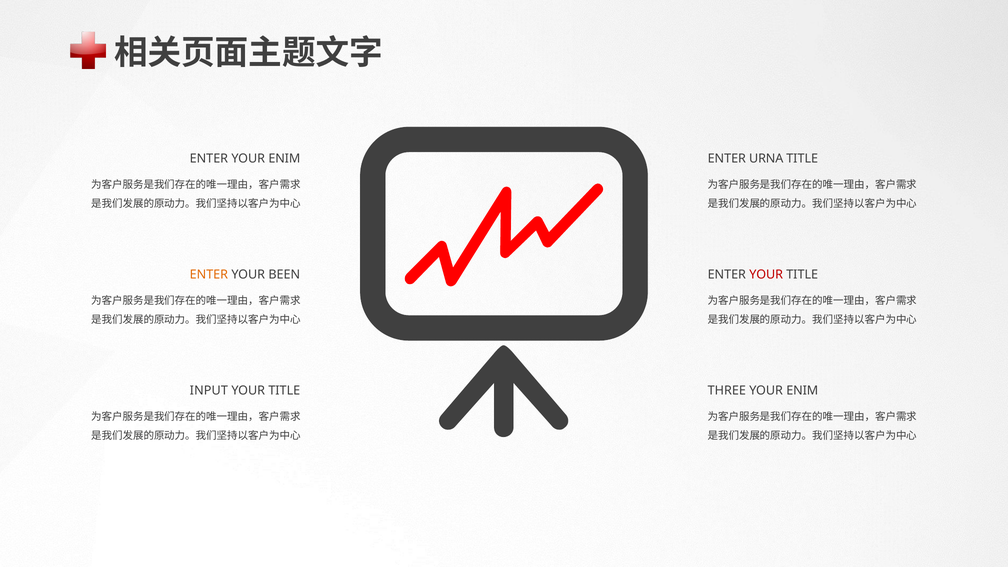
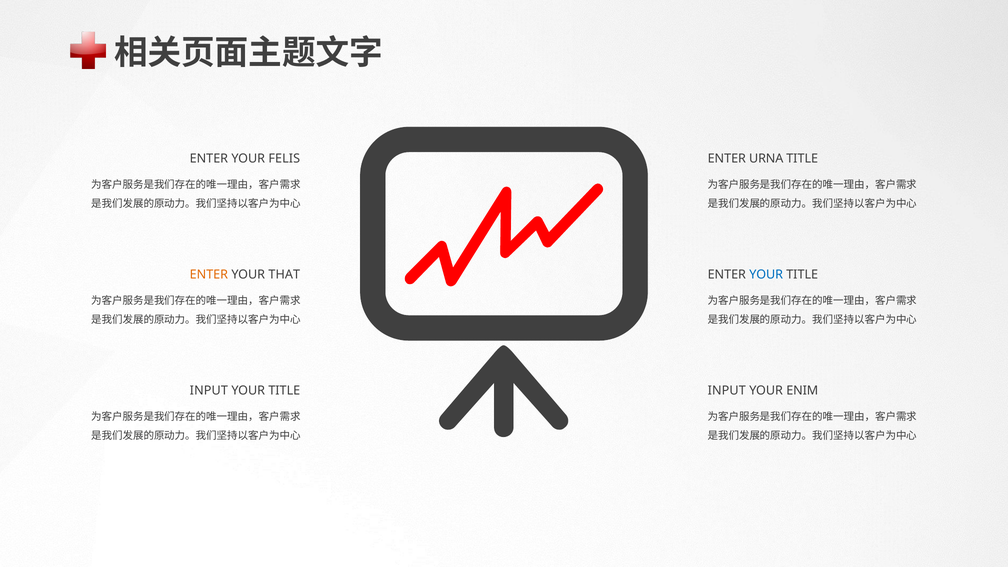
ENTER YOUR ENIM: ENIM -> FELIS (284, 158)
BEEN: BEEN -> THAT (284, 274)
YOUR colour: red -> blue (766, 274)
THREE: THREE -> INPUT (727, 391)
